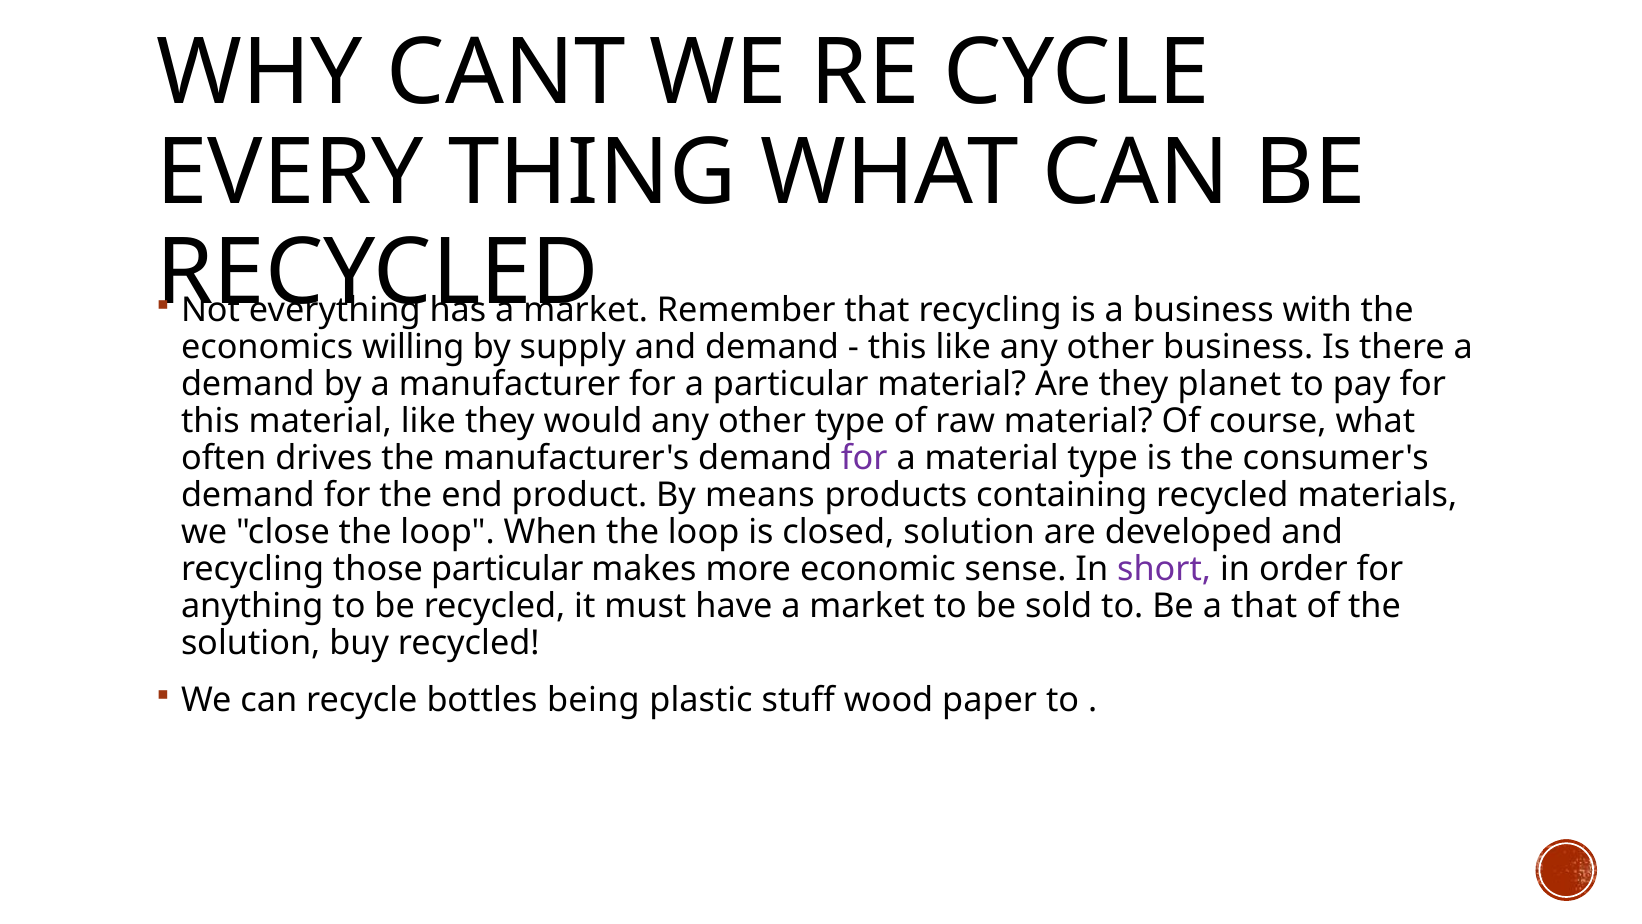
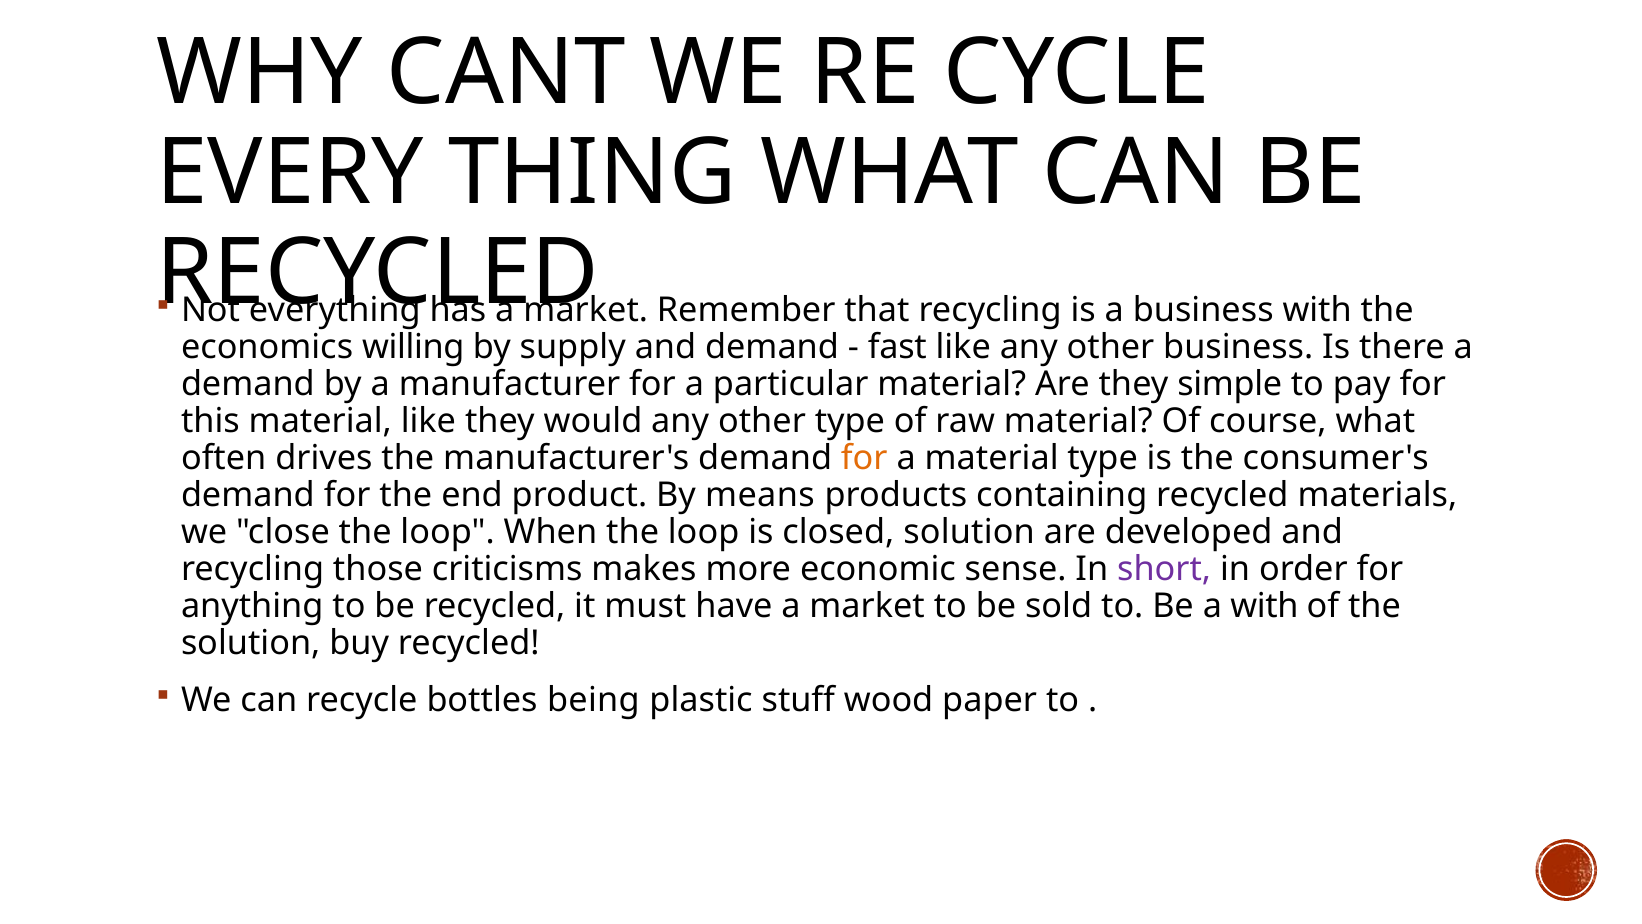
this: this -> fast (897, 347)
planet: planet -> simple (1230, 384)
for colour: purple -> orange (864, 458)
those particular: particular -> criticisms (507, 569)
a that: that -> with (1264, 606)
